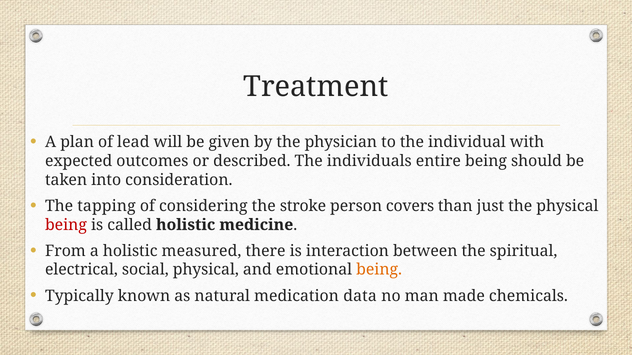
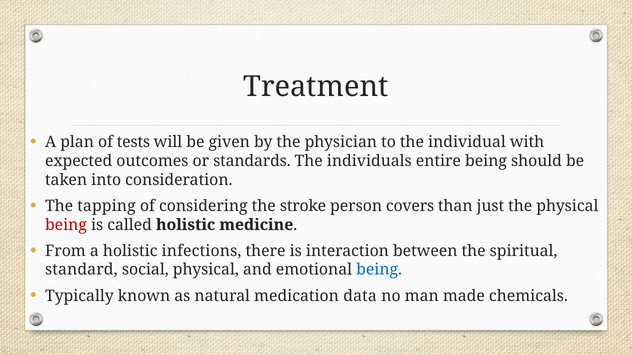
lead: lead -> tests (133, 142)
described: described -> standards (252, 161)
measured: measured -> infections (201, 251)
electrical: electrical -> standard (81, 270)
being colour: orange -> blue (379, 270)
